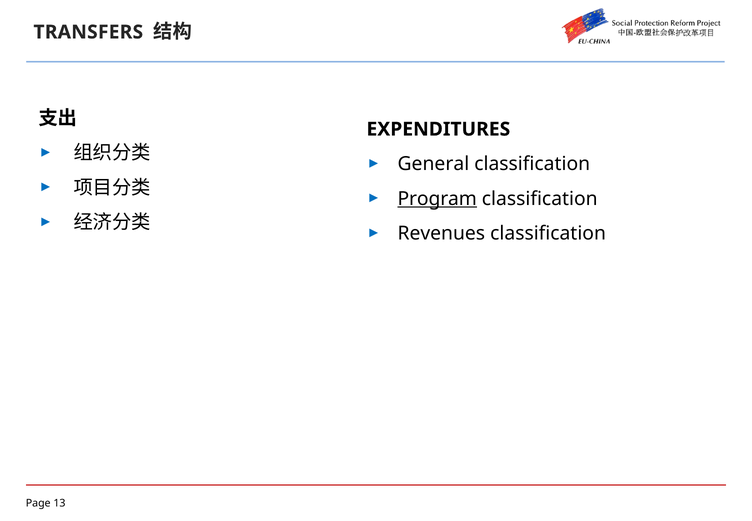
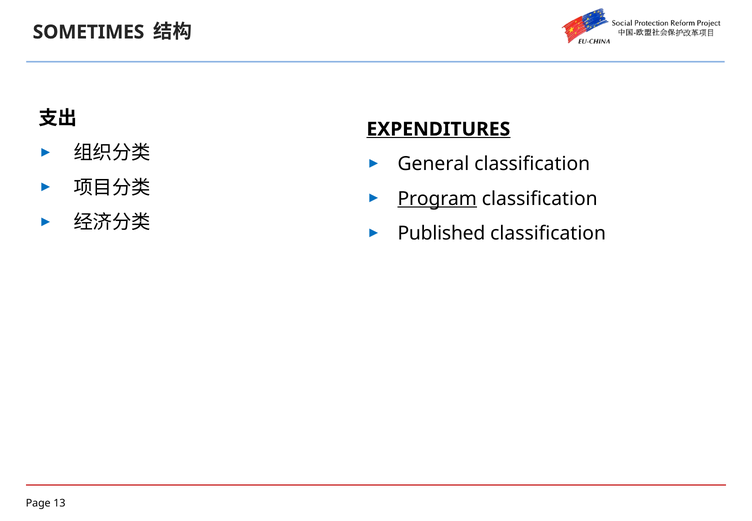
TRANSFERS: TRANSFERS -> SOMETIMES (89, 32)
EXPENDITURES underline: none -> present (438, 129)
Revenues: Revenues -> Published (441, 233)
